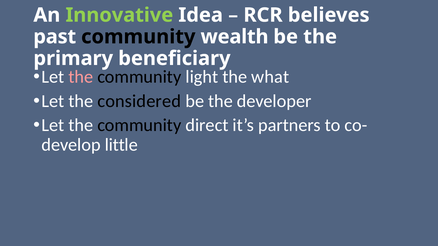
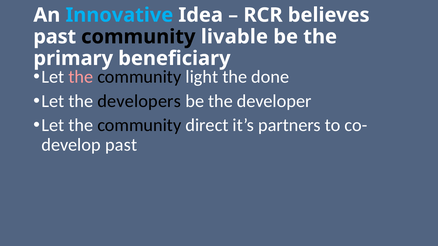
Innovative colour: light green -> light blue (119, 15)
wealth: wealth -> livable (234, 37)
what: what -> done (270, 77)
considered: considered -> developers (139, 101)
little: little -> past (121, 145)
